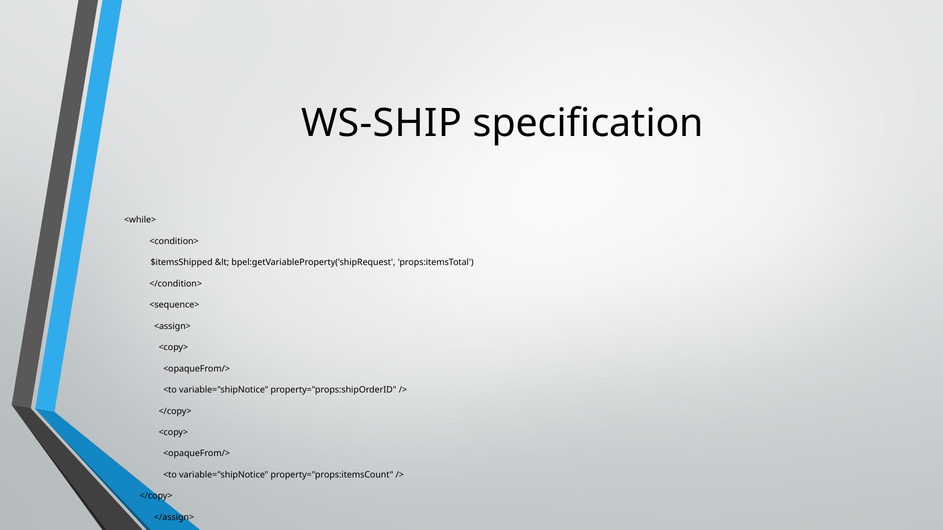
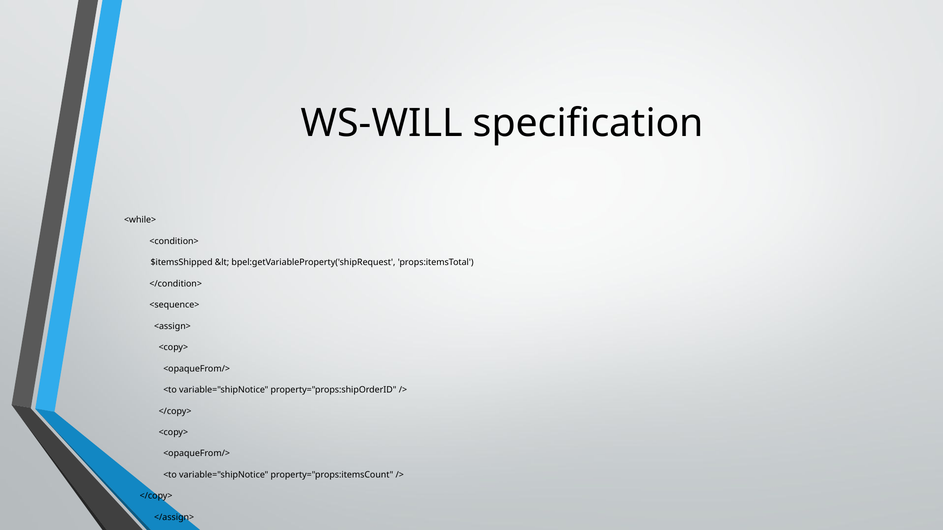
WS-SHIP: WS-SHIP -> WS-WILL (382, 124)
